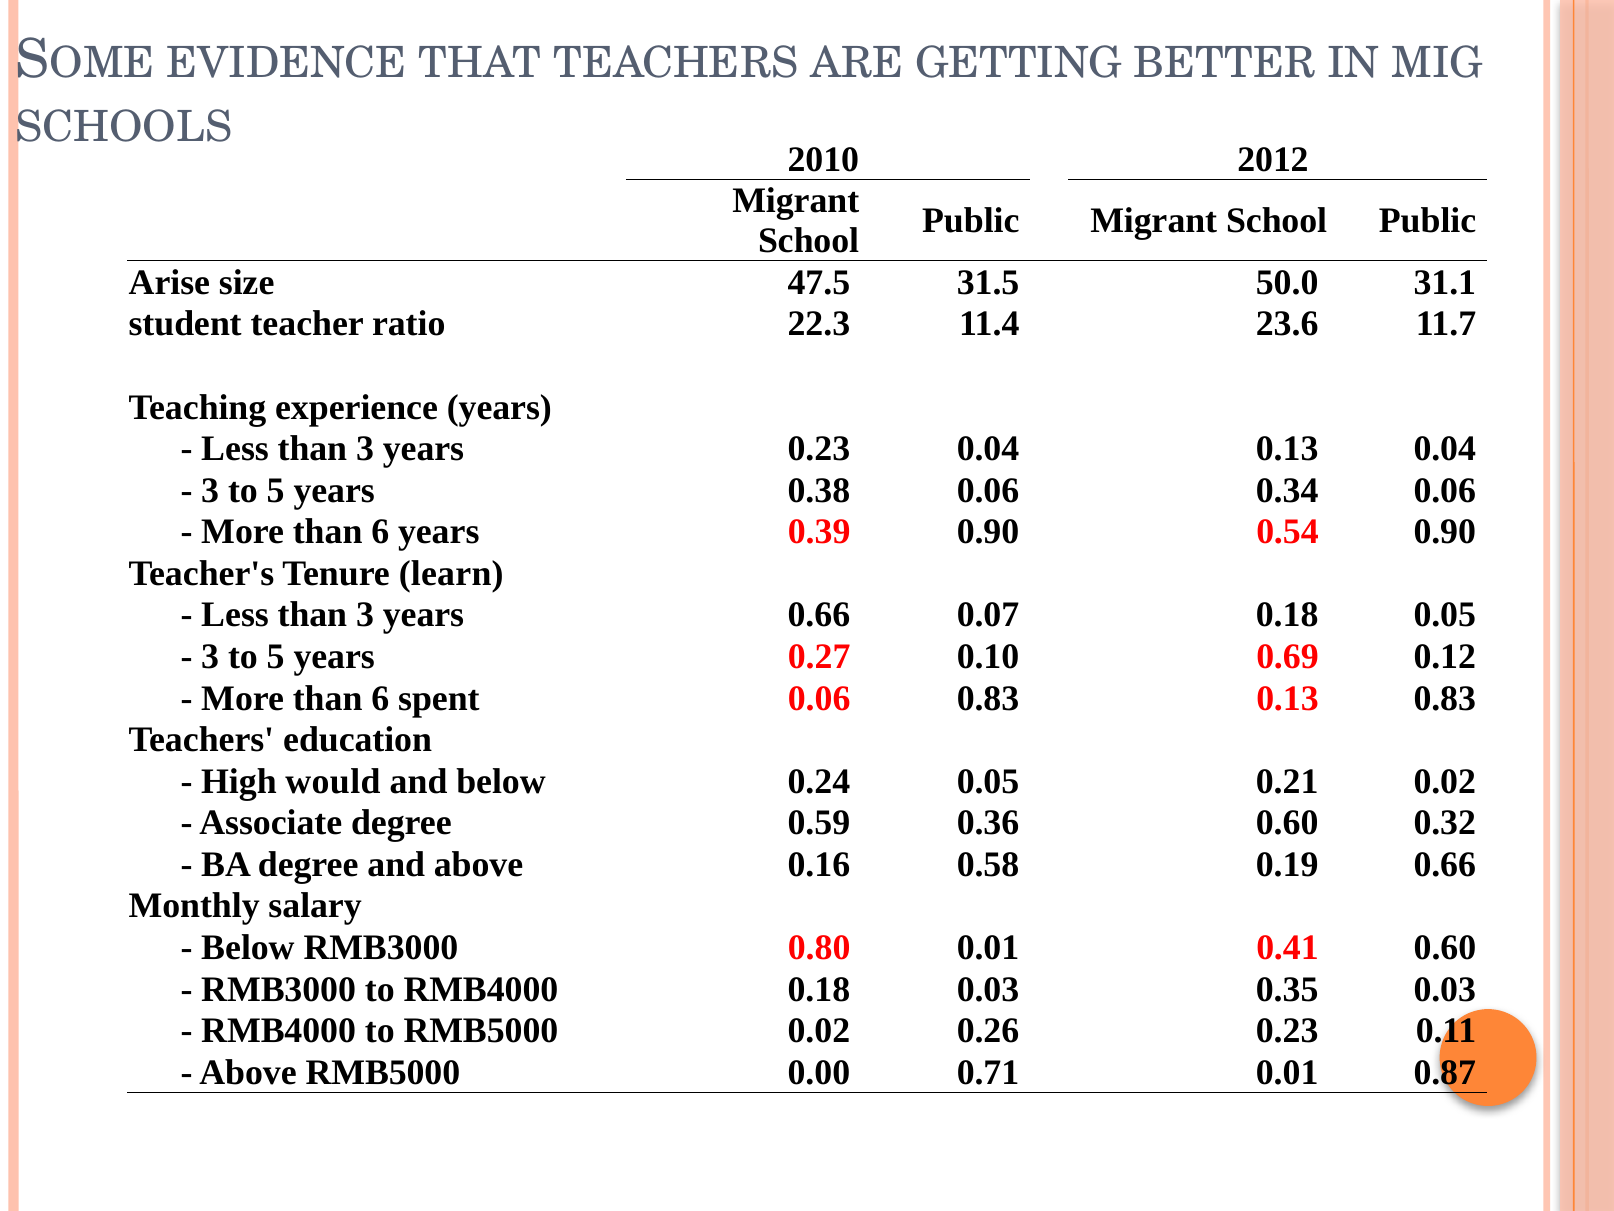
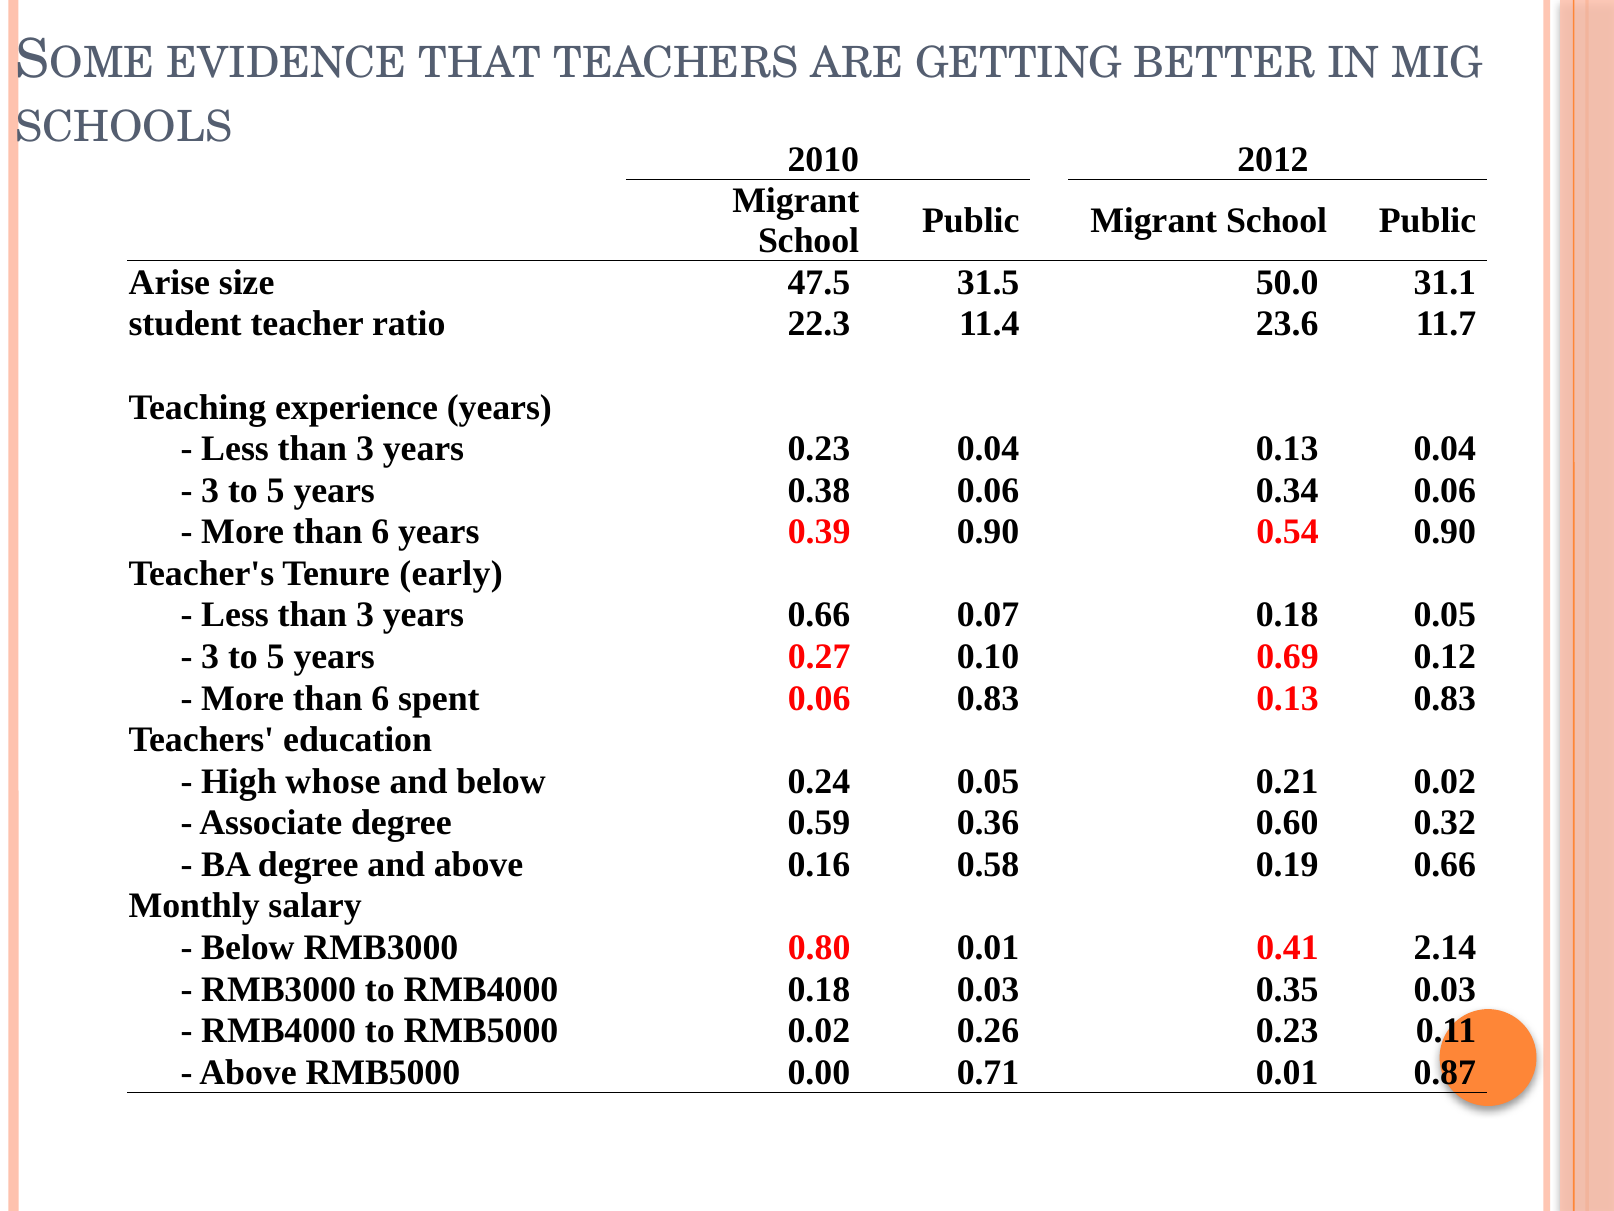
learn: learn -> early (451, 573)
would: would -> whose (333, 781)
0.41 0.60: 0.60 -> 2.14 (1445, 947)
